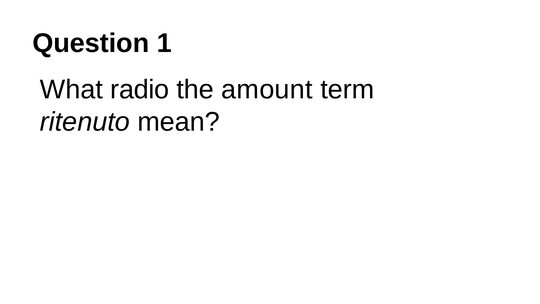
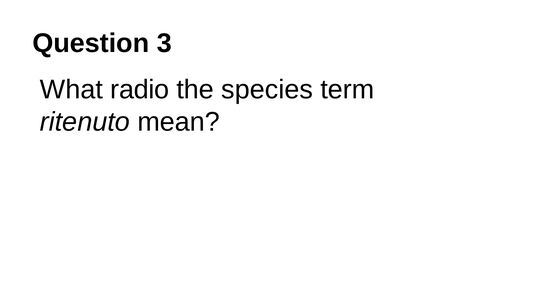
1: 1 -> 3 (164, 43)
amount: amount -> species (267, 90)
